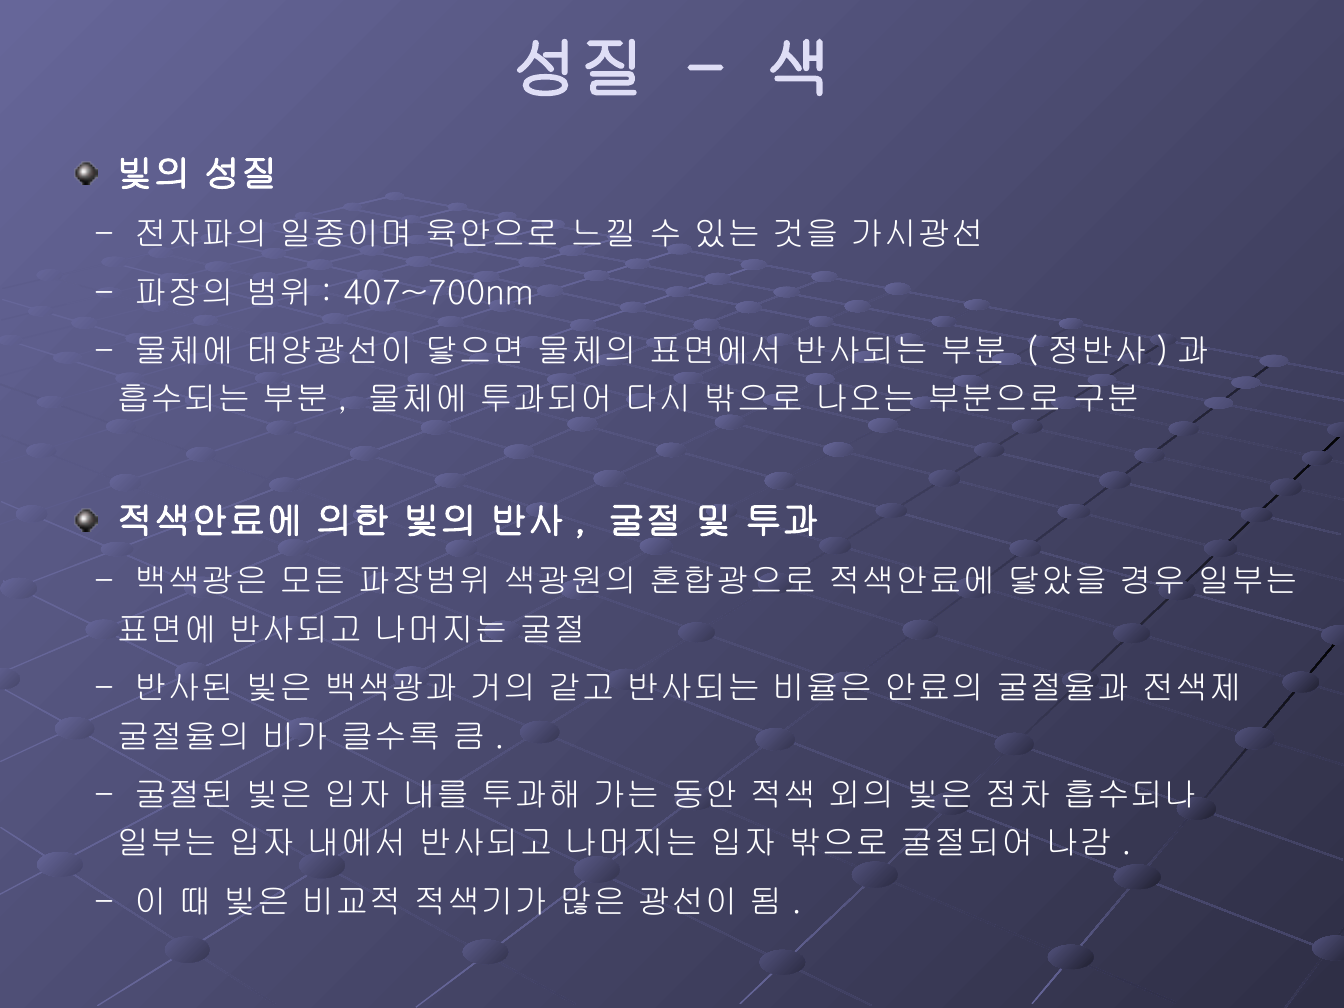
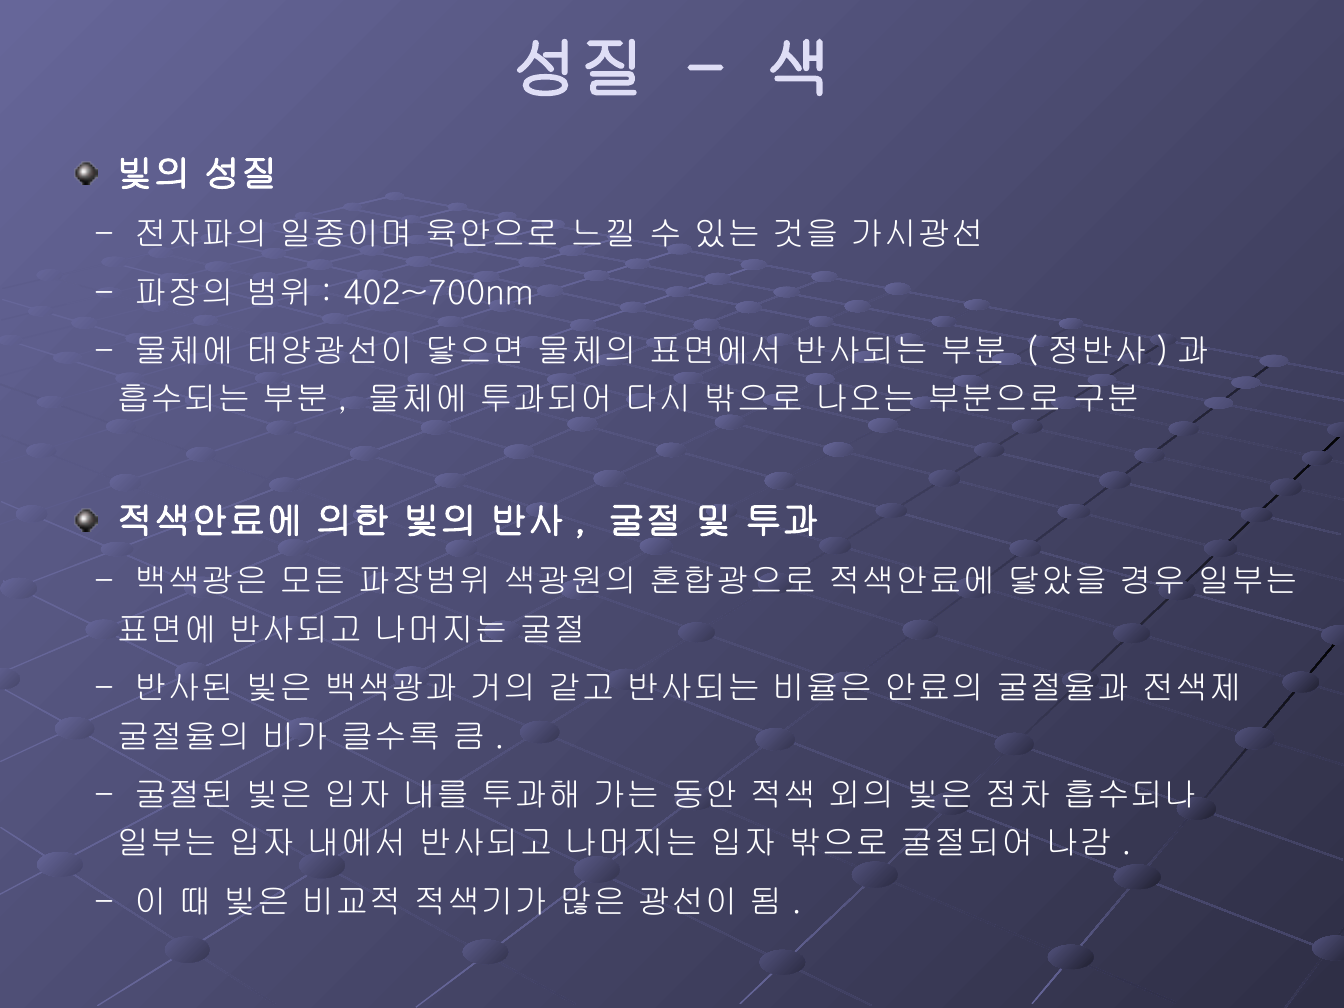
407~700nm: 407~700nm -> 402~700nm (438, 293)
